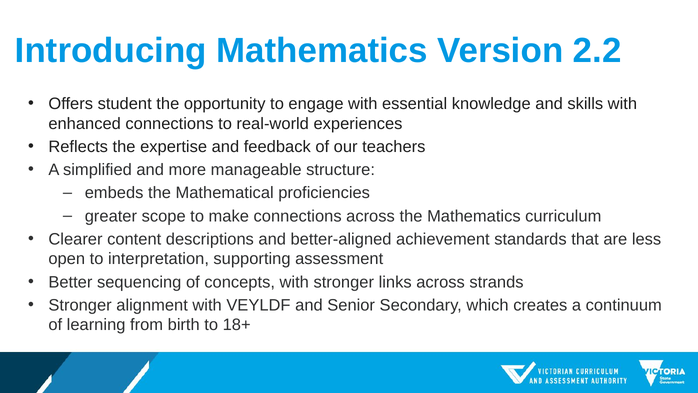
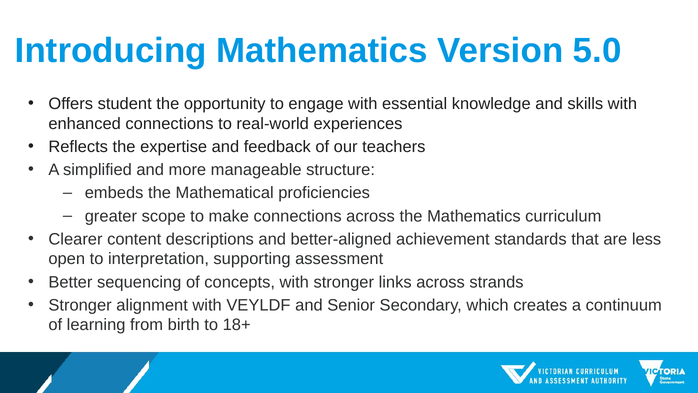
2.2: 2.2 -> 5.0 (597, 51)
